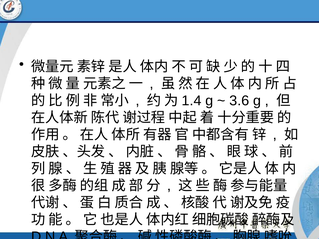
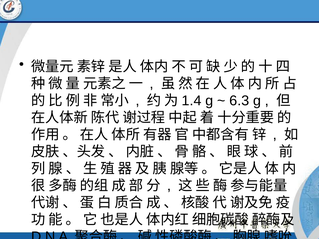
3.6: 3.6 -> 6.3 (239, 101)
